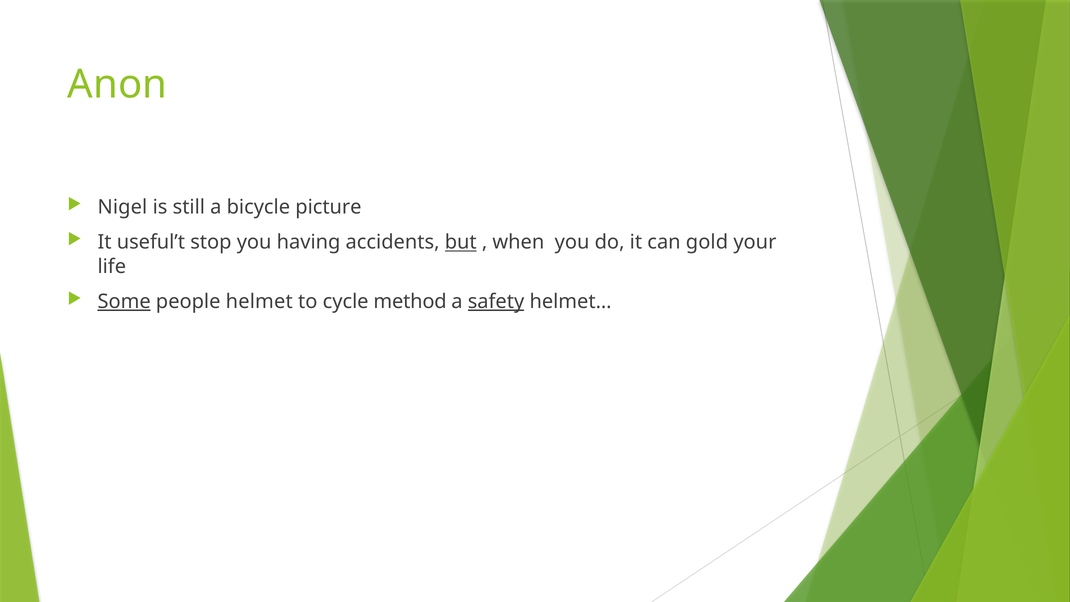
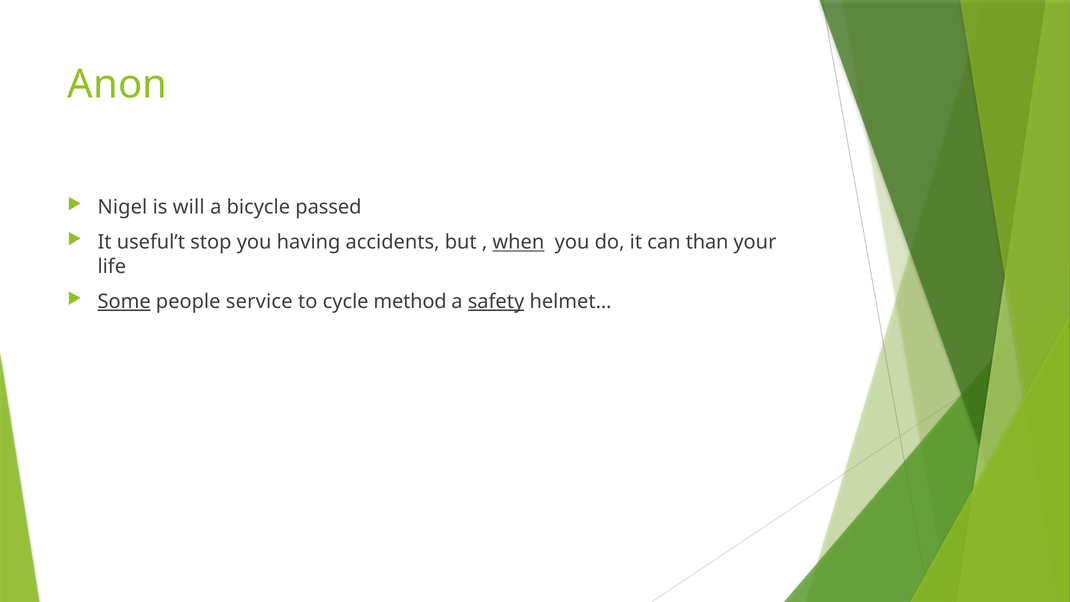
still: still -> will (189, 207)
picture: picture -> passed (328, 207)
but underline: present -> none (461, 242)
when underline: none -> present (518, 242)
gold: gold -> than (707, 242)
helmet: helmet -> service (259, 302)
